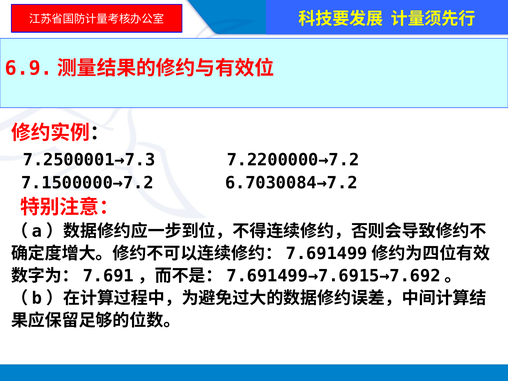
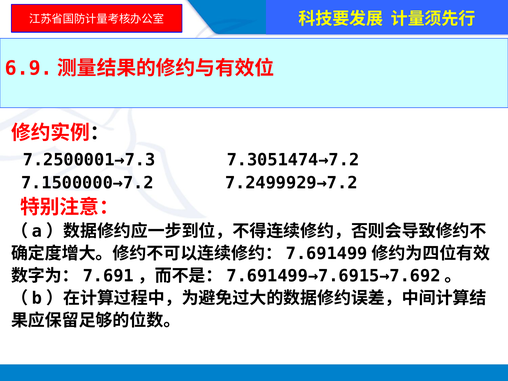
7.2200000→7.2: 7.2200000→7.2 -> 7.3051474→7.2 (293, 160)
6.7030084→7.2: 6.7030084→7.2 -> 7.2499929→7.2 (291, 183)
